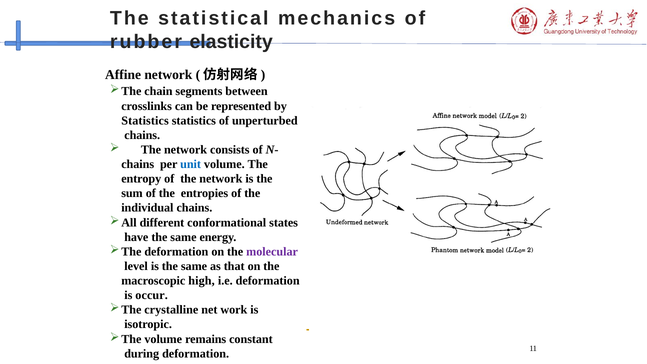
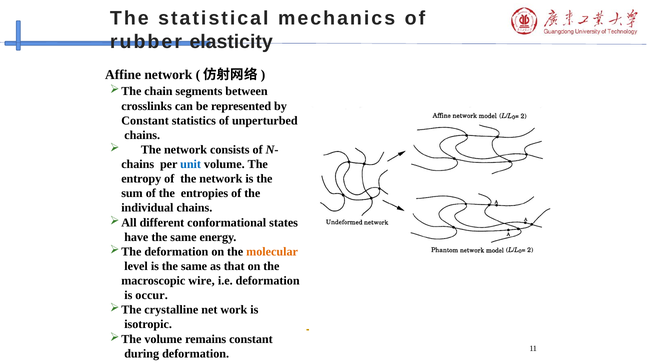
Statistics: Statistics -> Constant (145, 121)
molecular colour: purple -> orange (272, 252)
high: high -> wire (202, 281)
